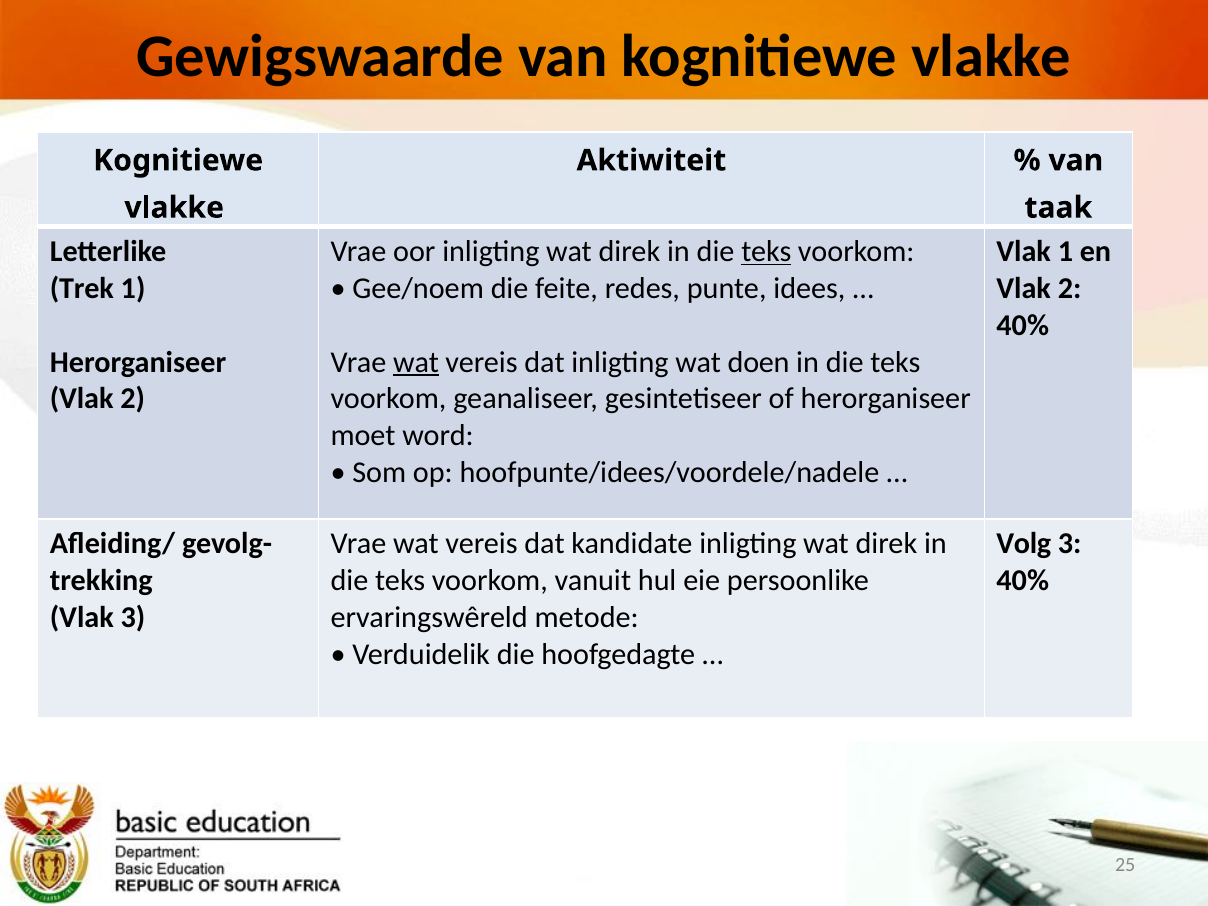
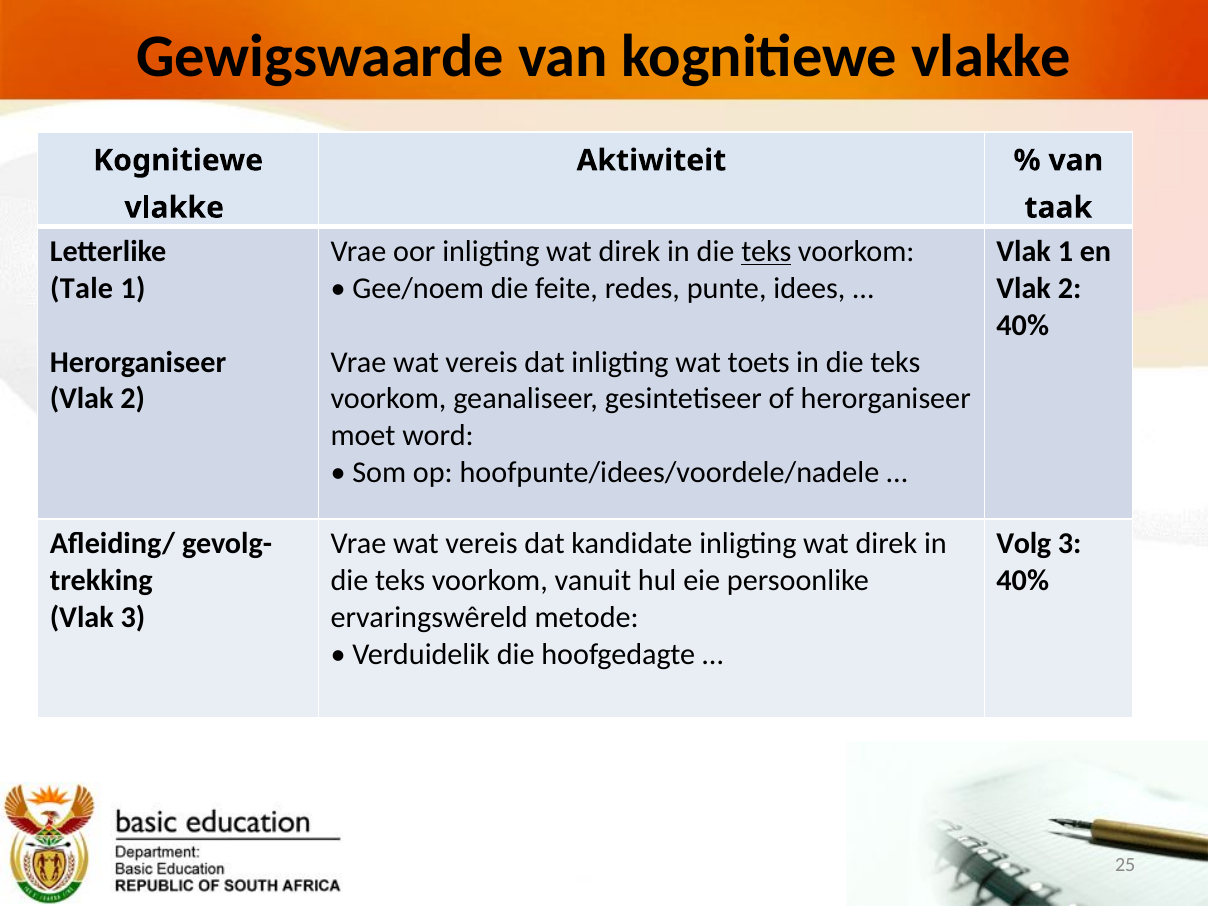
Trek: Trek -> Tale (82, 288)
wat underline: present -> none (416, 362)
doen: doen -> toets (759, 362)
